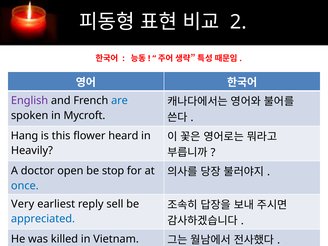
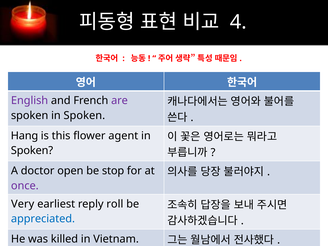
2: 2 -> 4 (238, 22)
are colour: blue -> purple (119, 101)
spoken in Mycroft: Mycroft -> Spoken (84, 116)
heard: heard -> agent (123, 136)
Heavily: Heavily -> Spoken (32, 151)
once colour: blue -> purple (25, 186)
sell: sell -> roll (115, 204)
